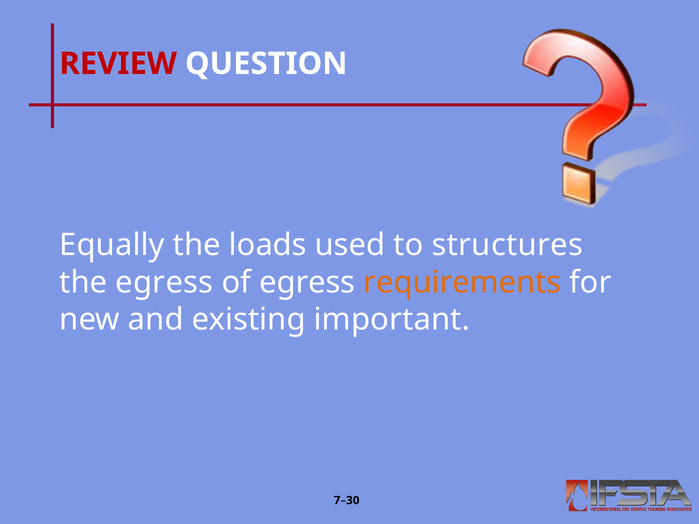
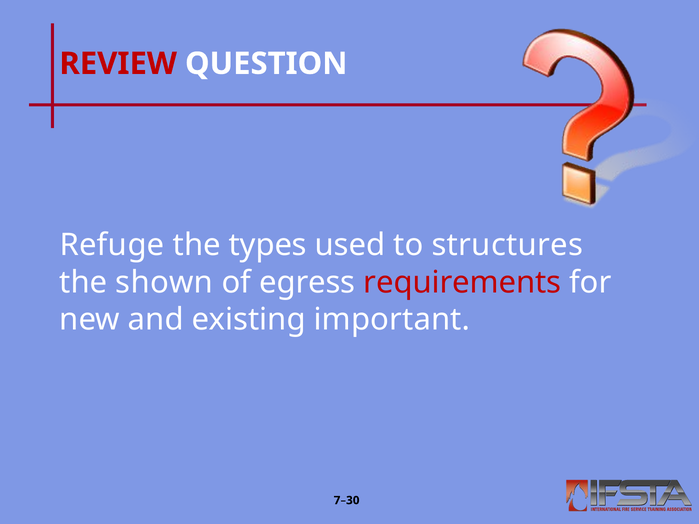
Equally: Equally -> Refuge (112, 245)
loads: loads -> types (268, 245)
the egress: egress -> shown (164, 283)
requirements colour: orange -> red (462, 283)
